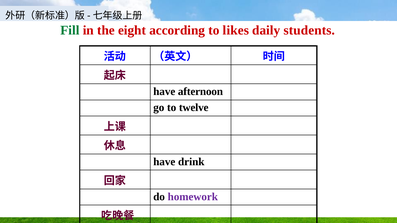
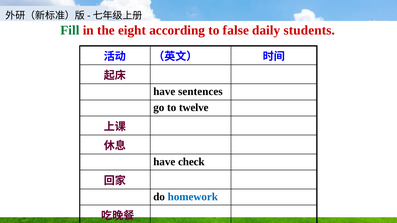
likes: likes -> false (236, 30)
afternoon: afternoon -> sentences (200, 92)
drink: drink -> check (191, 162)
homework colour: purple -> blue (193, 197)
